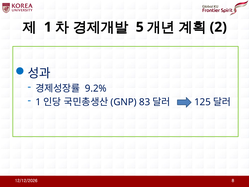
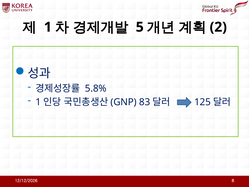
9.2%: 9.2% -> 5.8% (96, 88)
